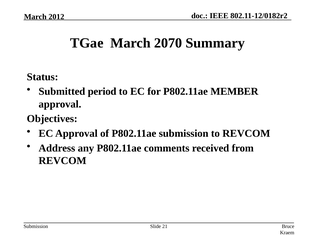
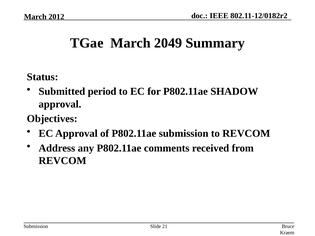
2070: 2070 -> 2049 (168, 43)
MEMBER: MEMBER -> SHADOW (234, 92)
